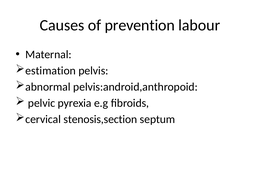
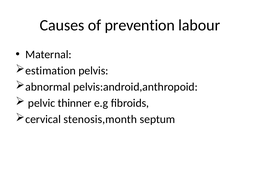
pyrexia: pyrexia -> thinner (75, 103)
stenosis,section: stenosis,section -> stenosis,month (100, 119)
